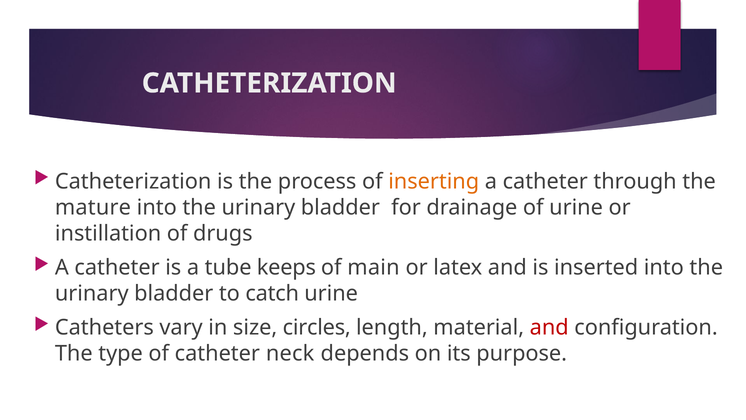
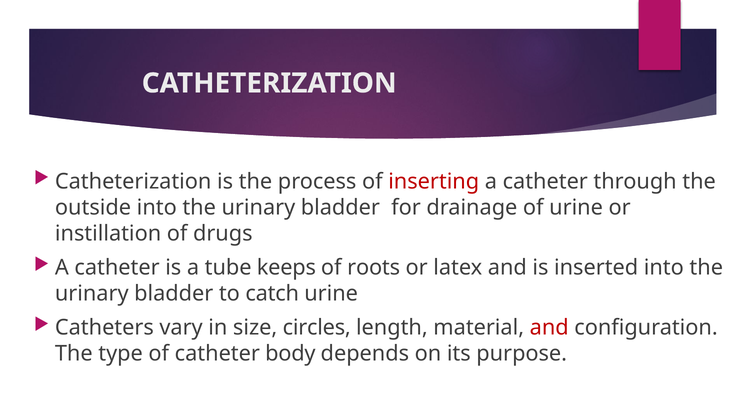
inserting colour: orange -> red (434, 181)
mature: mature -> outside (93, 207)
main: main -> roots (374, 267)
neck: neck -> body (290, 353)
